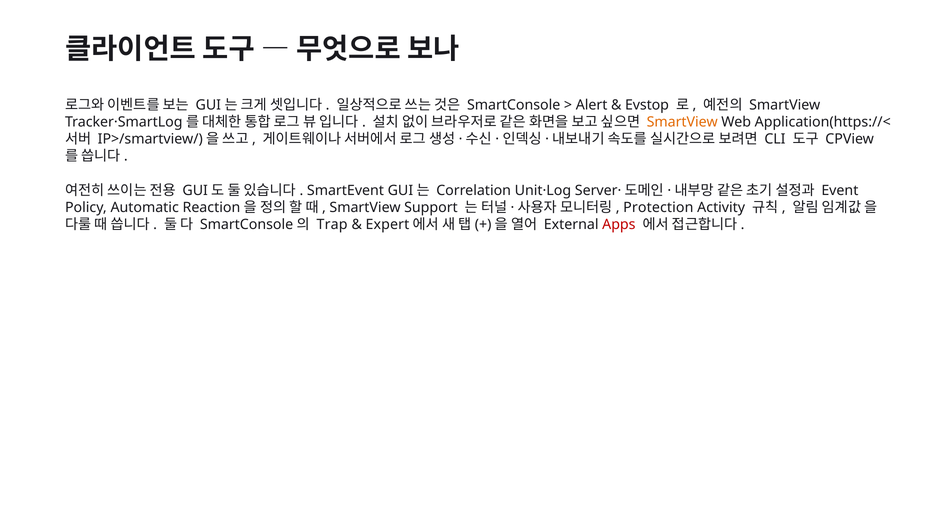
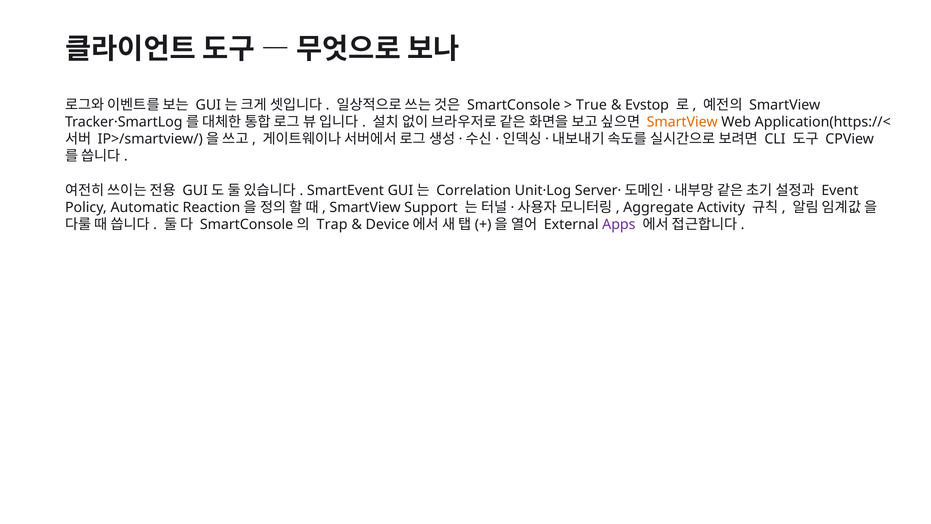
Alert: Alert -> True (591, 105)
Protection: Protection -> Aggregate (658, 207)
Expert: Expert -> Device (388, 224)
Apps colour: red -> purple (619, 224)
